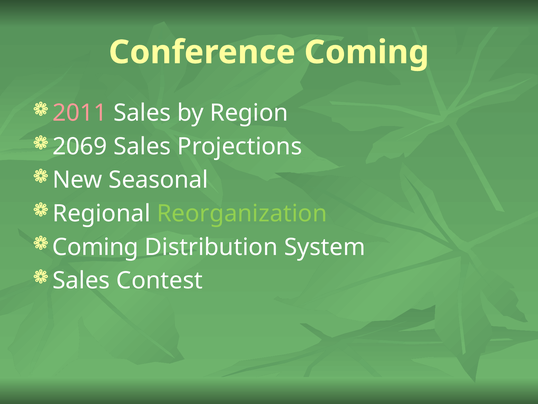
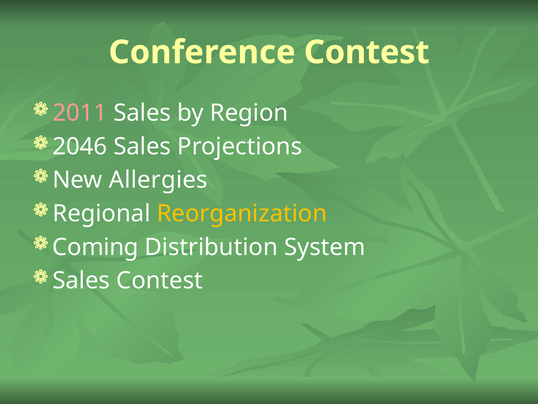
Conference Coming: Coming -> Contest (367, 52)
2069: 2069 -> 2046 (80, 146)
Seasonal: Seasonal -> Allergies (158, 180)
Reorganization colour: light green -> yellow (242, 213)
